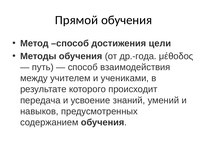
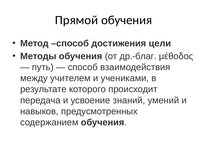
др.-года: др.-года -> др.-благ (138, 56)
